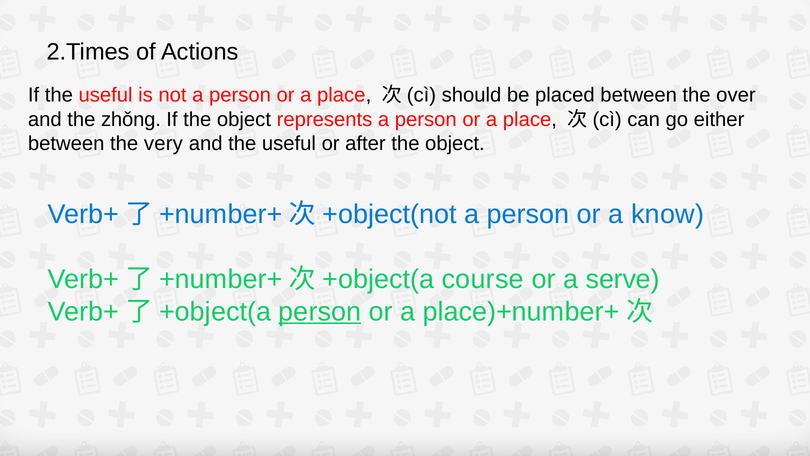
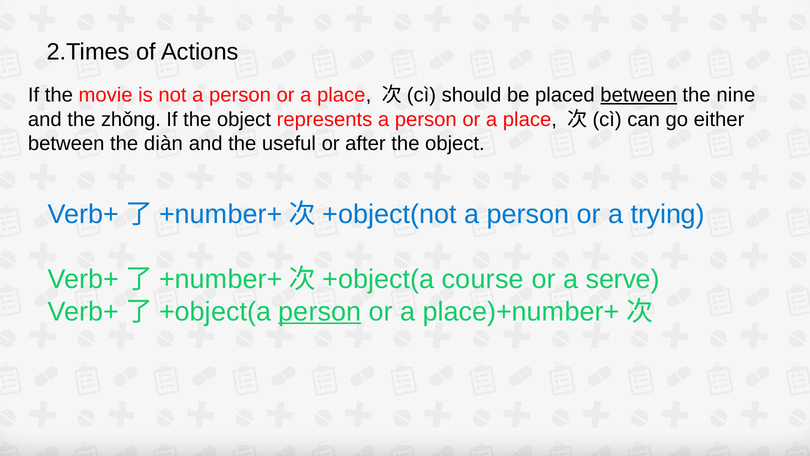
If the useful: useful -> movie (106, 95)
between underline: none -> present (639, 95)
over: over -> nine (736, 95)
very: very -> diàn (163, 144)
know: know -> trying (668, 214)
